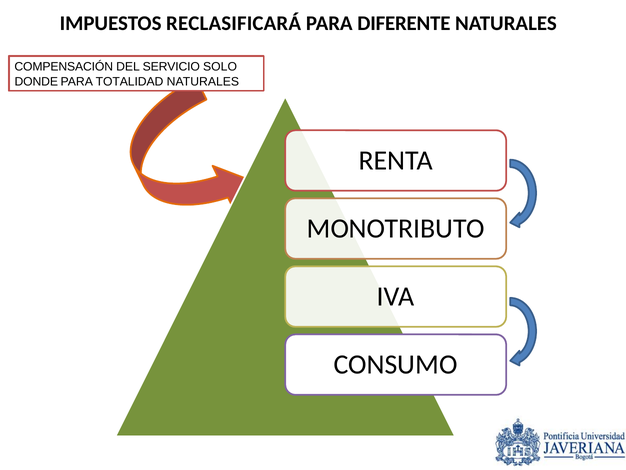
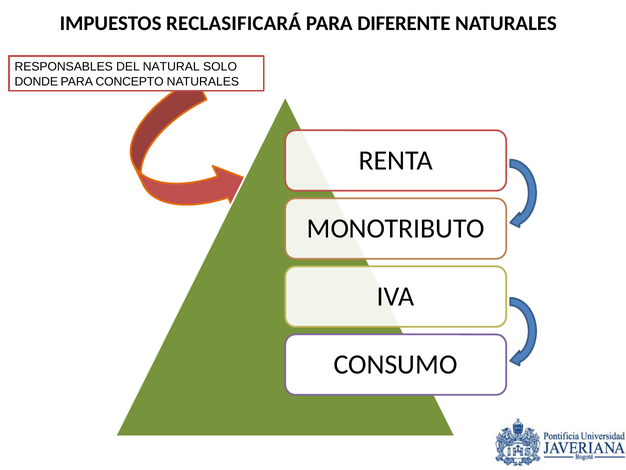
COMPENSACIÓN: COMPENSACIÓN -> RESPONSABLES (64, 67)
SERVICIO: SERVICIO -> NATURAL (171, 67)
TOTALIDAD: TOTALIDAD -> CONCEPTO (130, 81)
